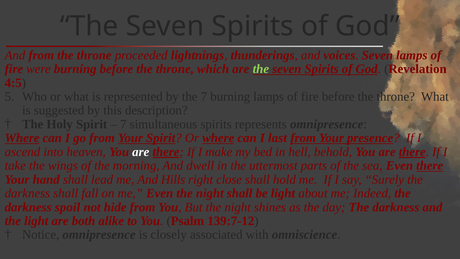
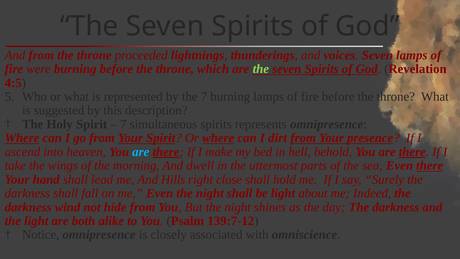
last: last -> dirt (277, 138)
are colour: white -> light blue (141, 152)
spoil: spoil -> wind (68, 207)
